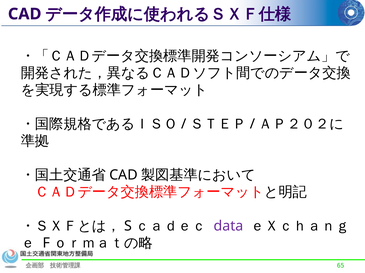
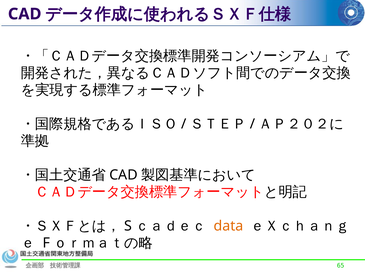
data colour: purple -> orange (229, 227)
